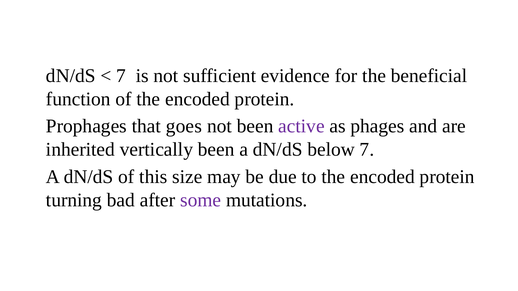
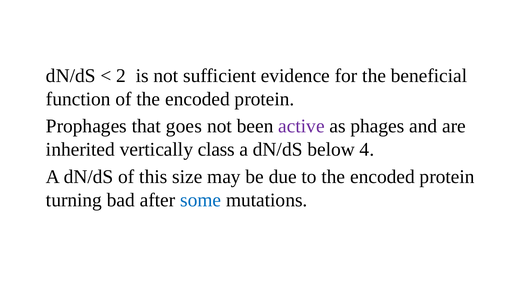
7: 7 -> 2 (121, 76)
vertically been: been -> class (216, 150)
below 7: 7 -> 4 (367, 150)
some colour: purple -> blue (201, 200)
